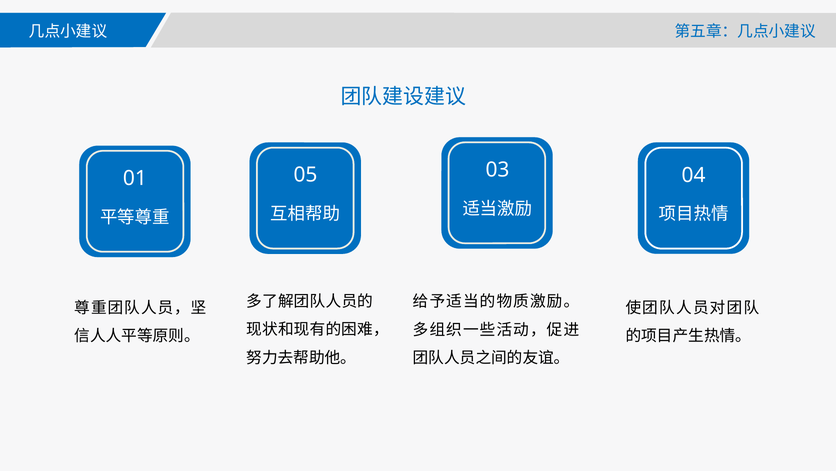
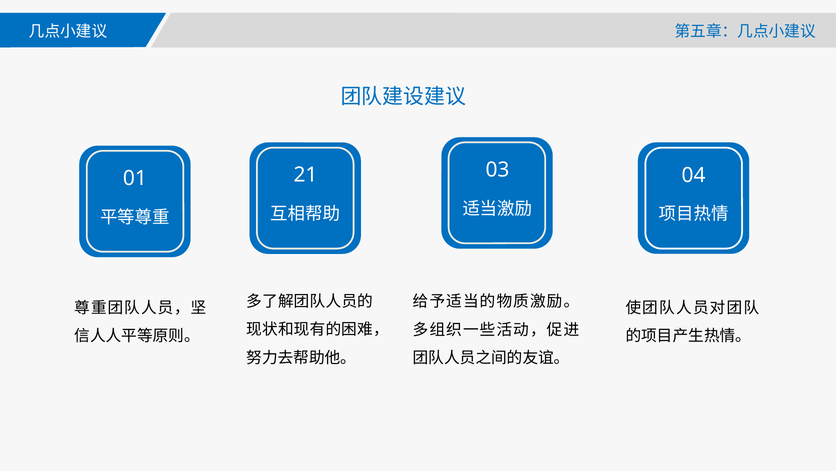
05: 05 -> 21 (305, 175)
